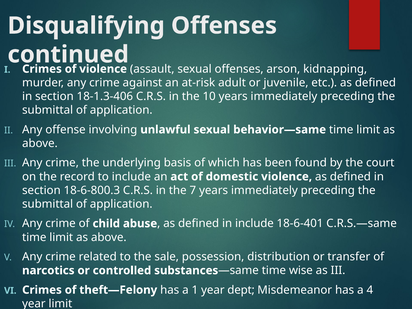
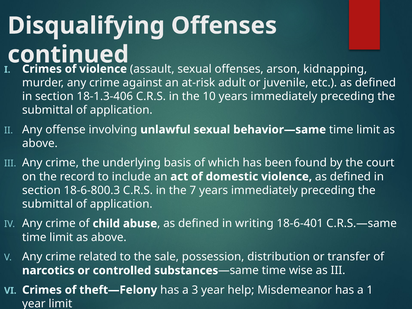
in include: include -> writing (254, 224)
1: 1 -> 3 (195, 290)
dept: dept -> help (241, 290)
4: 4 -> 1 (370, 290)
